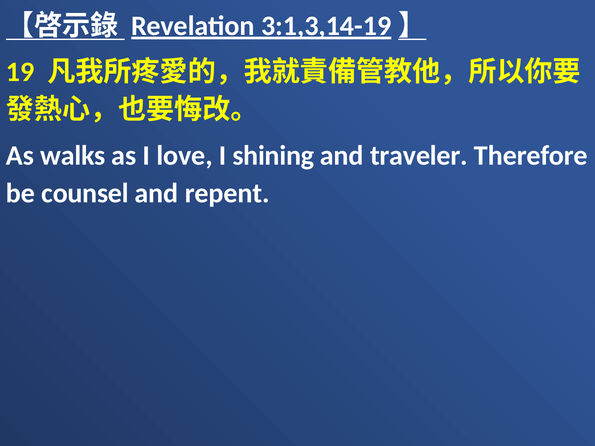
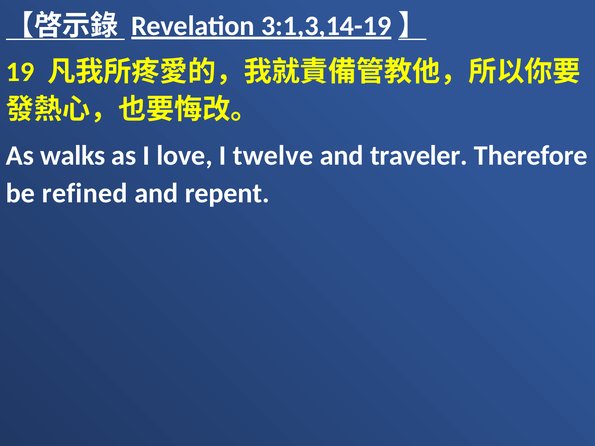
shining: shining -> twelve (273, 156)
counsel: counsel -> refined (85, 193)
